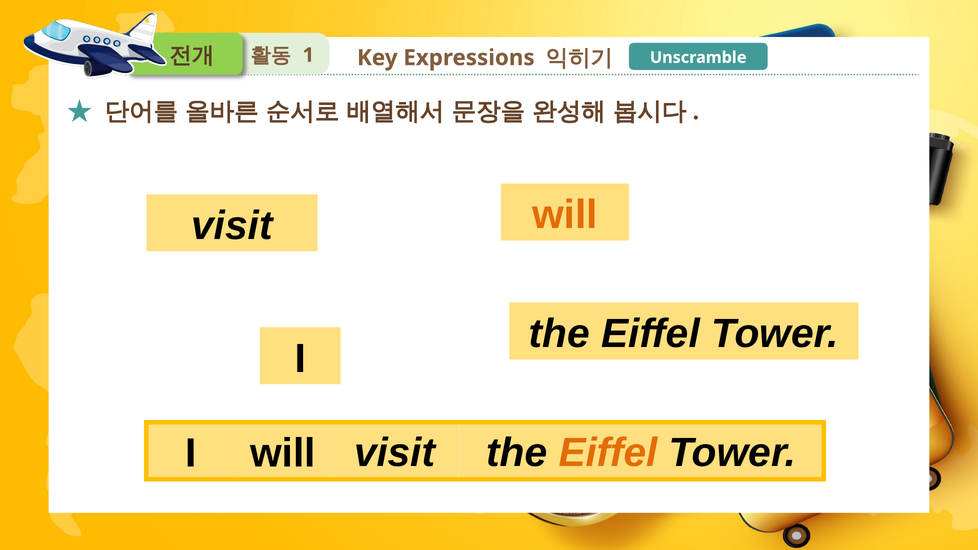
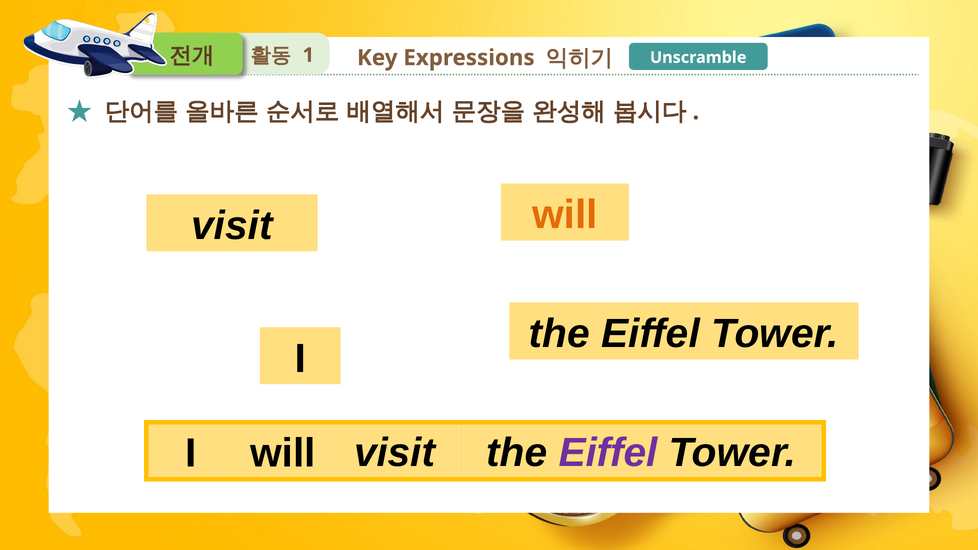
Eiffel colour: orange -> purple (608, 453)
